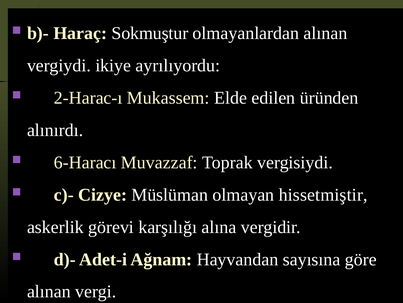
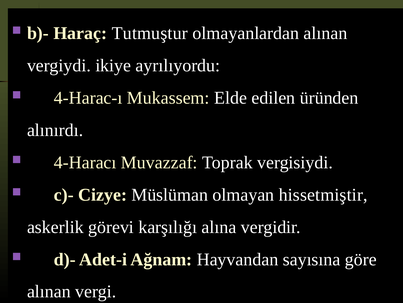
Sokmuştur: Sokmuştur -> Tutmuştur (150, 33)
2-Harac-ı: 2-Harac-ı -> 4-Harac-ı (88, 98)
6-Haracı: 6-Haracı -> 4-Haracı (85, 162)
